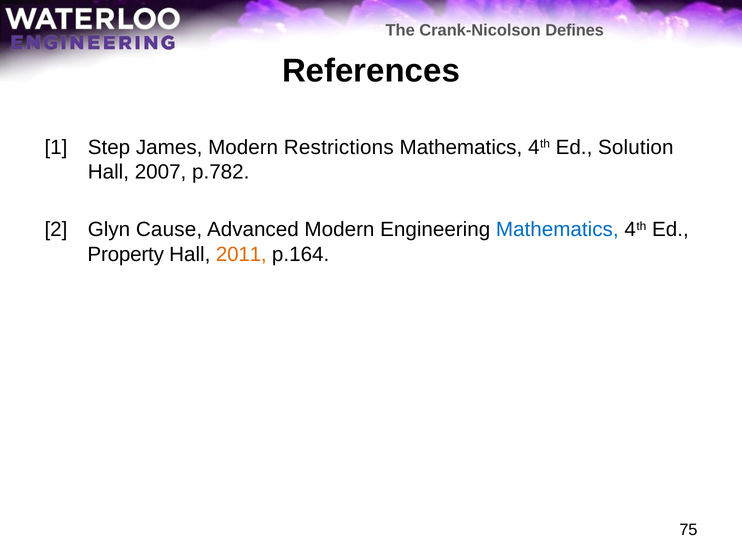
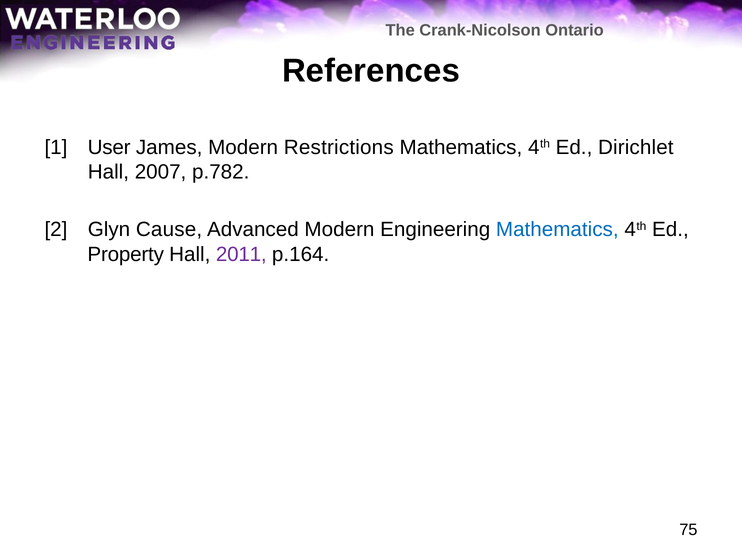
Defines: Defines -> Ontario (575, 30)
Step: Step -> User (109, 147)
Solution: Solution -> Dirichlet (636, 147)
2011 colour: orange -> purple (241, 255)
